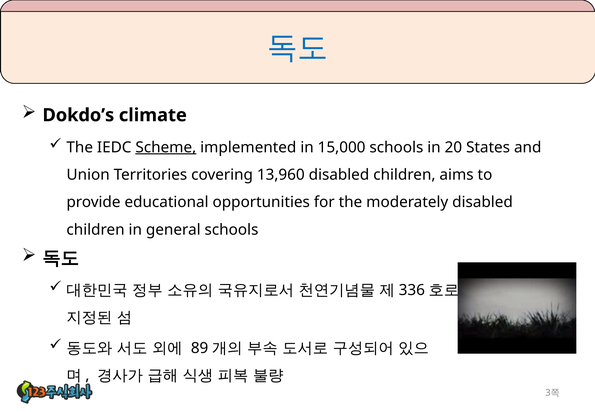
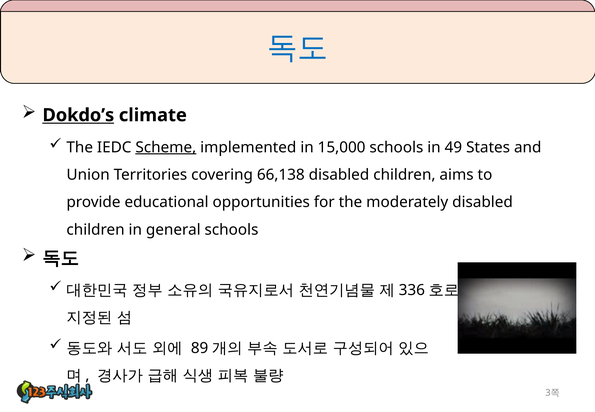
Dokdo’s underline: none -> present (78, 115)
20: 20 -> 49 (453, 147)
13,960: 13,960 -> 66,138 (281, 175)
